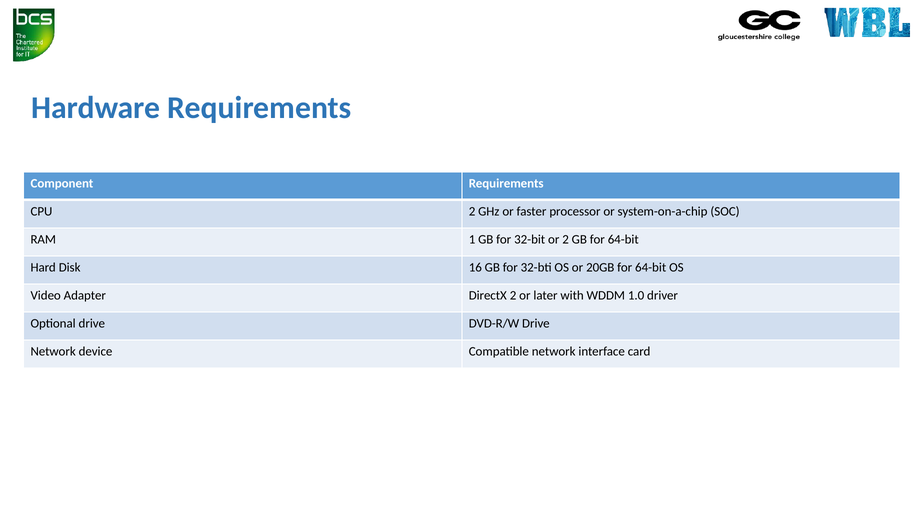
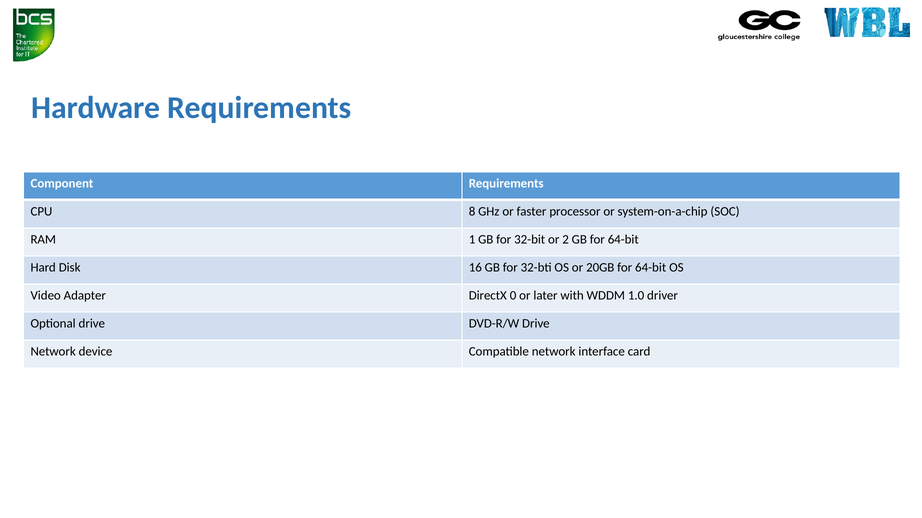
CPU 2: 2 -> 8 (472, 212)
DirectX 2: 2 -> 0 (513, 296)
